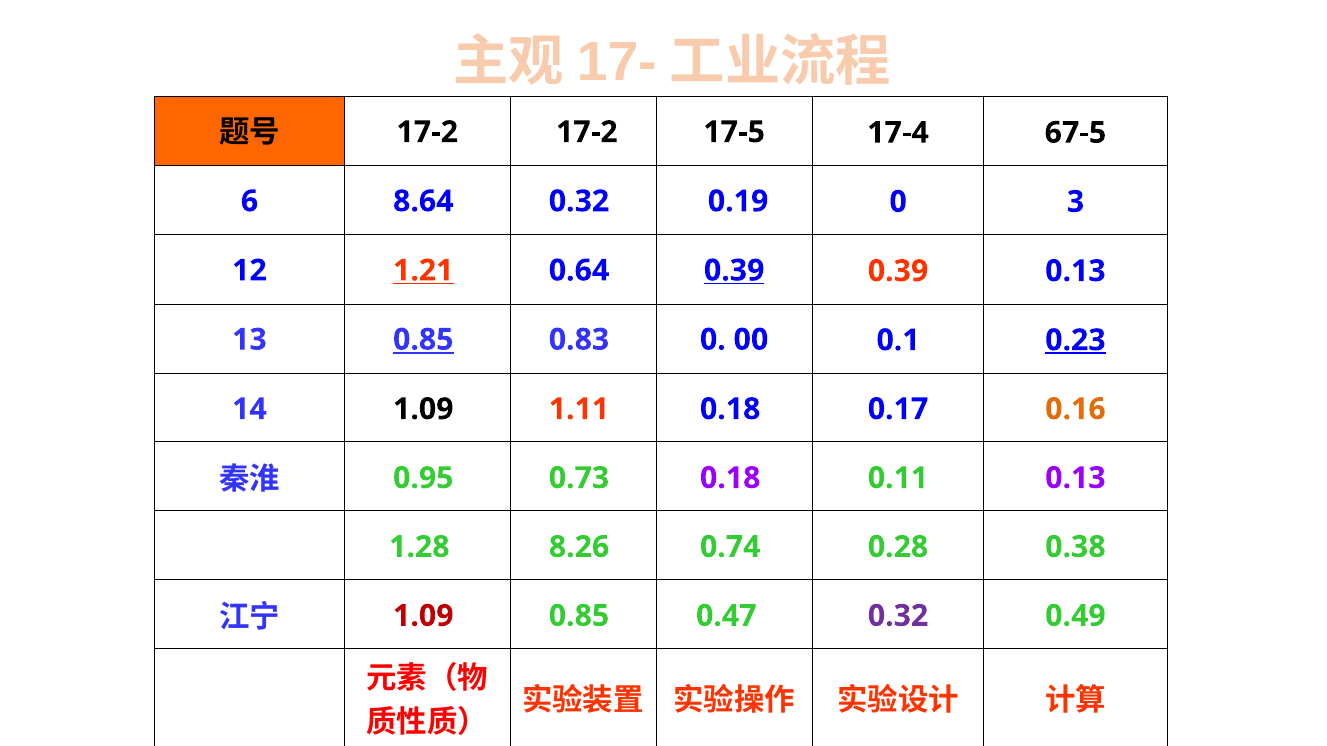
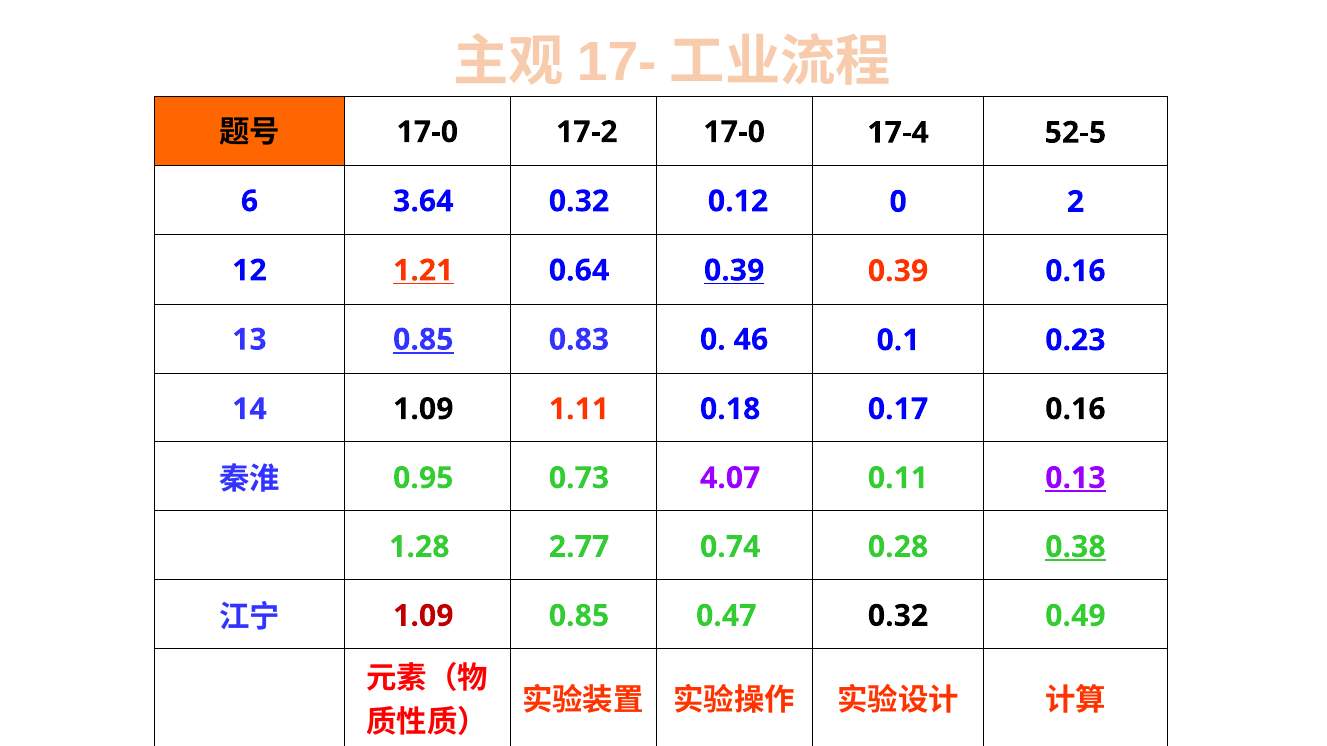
17-2: 17-2 -> 17-0 (427, 132)
17-2 17-5: 17-5 -> 17-0 (734, 132)
67-5: 67-5 -> 52-5 (1075, 133)
8.64: 8.64 -> 3.64 (423, 201)
0.19: 0.19 -> 0.12 (738, 201)
3: 3 -> 2 (1076, 202)
0.39 0.13: 0.13 -> 0.16 (1075, 271)
00: 00 -> 46 (751, 340)
0.23 underline: present -> none (1075, 340)
0.16 colour: orange -> black (1075, 409)
0.73 0.18: 0.18 -> 4.07 (730, 478)
0.13 underline: none -> present (1075, 478)
8.26: 8.26 -> 2.77 (579, 547)
0.38 underline: none -> present (1075, 547)
0.32 colour: purple -> black (898, 616)
